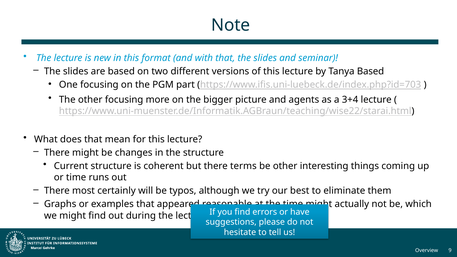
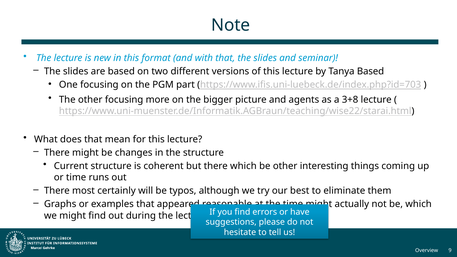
3+4: 3+4 -> 3+8 (350, 100)
there terms: terms -> which (243, 166)
